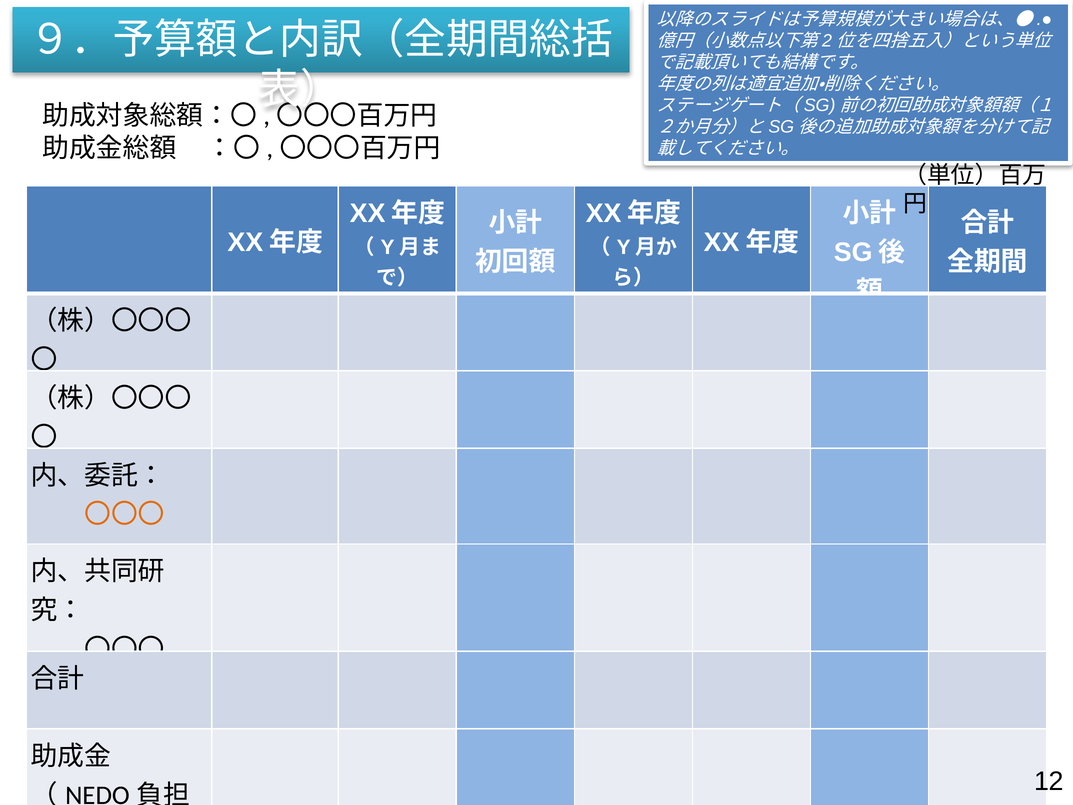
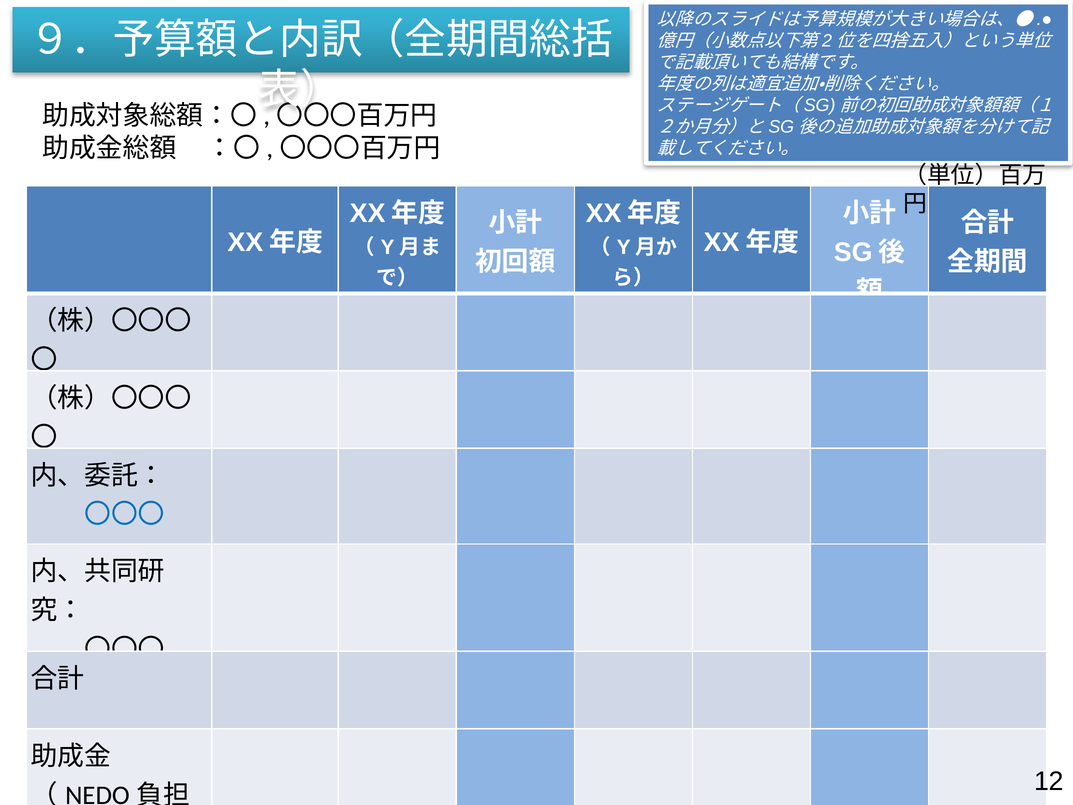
〇〇〇 colour: orange -> blue (124, 514)
